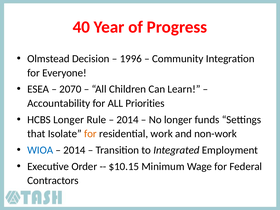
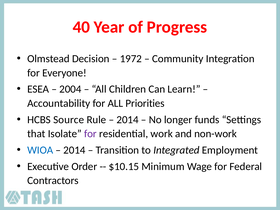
1996: 1996 -> 1972 (131, 59)
2070: 2070 -> 2004 (70, 89)
HCBS Longer: Longer -> Source (69, 120)
for colour: orange -> purple (90, 134)
